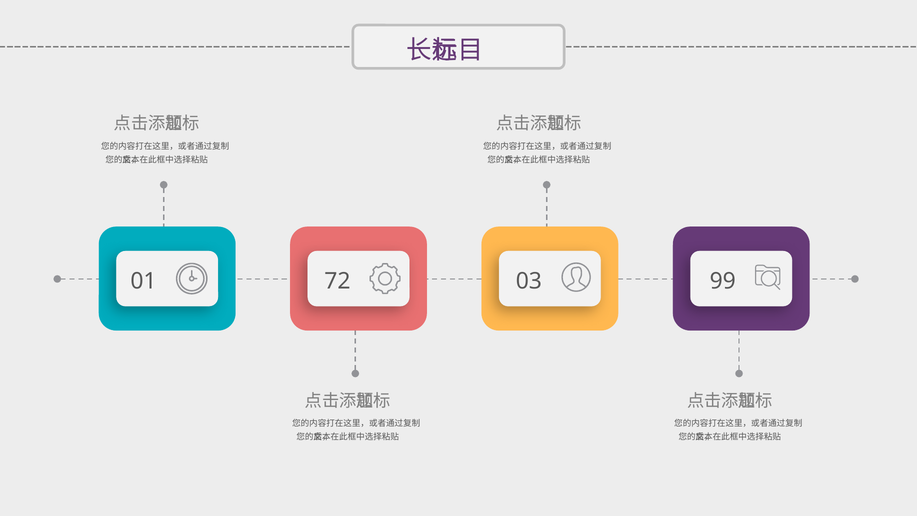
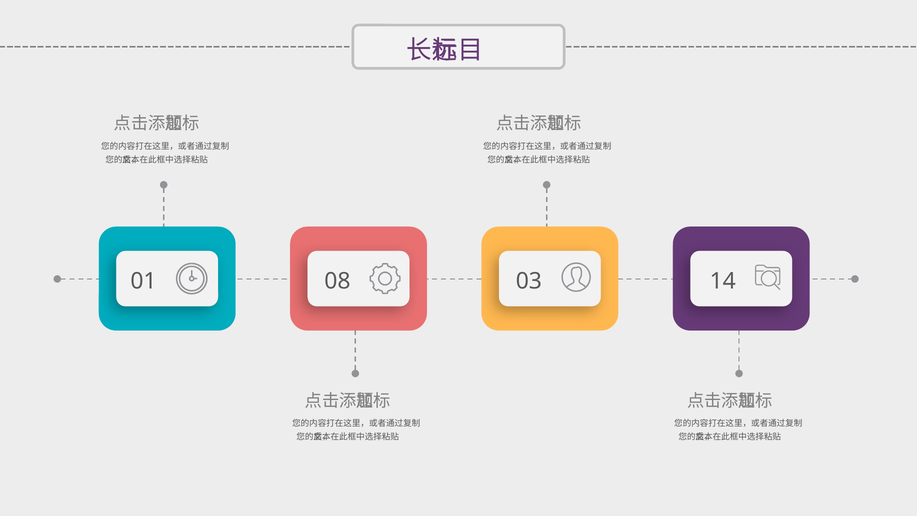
72: 72 -> 08 (337, 281)
99: 99 -> 14 (723, 281)
